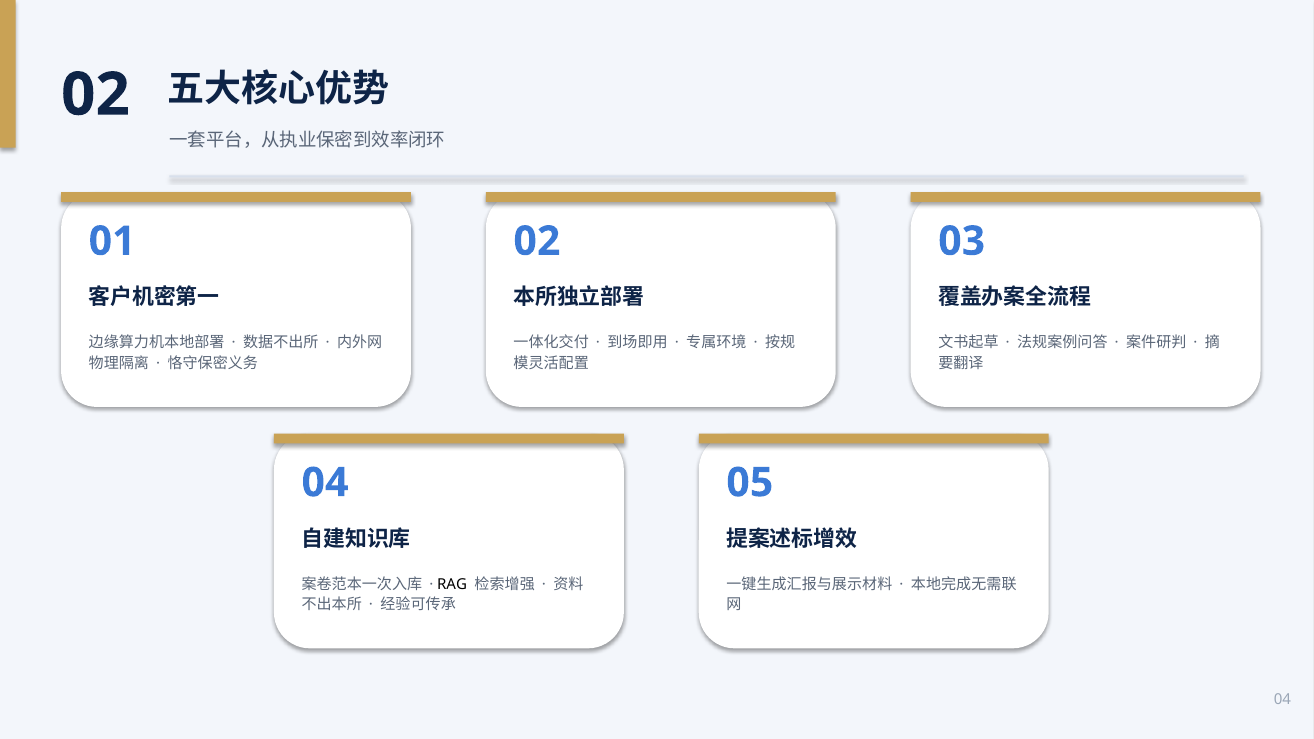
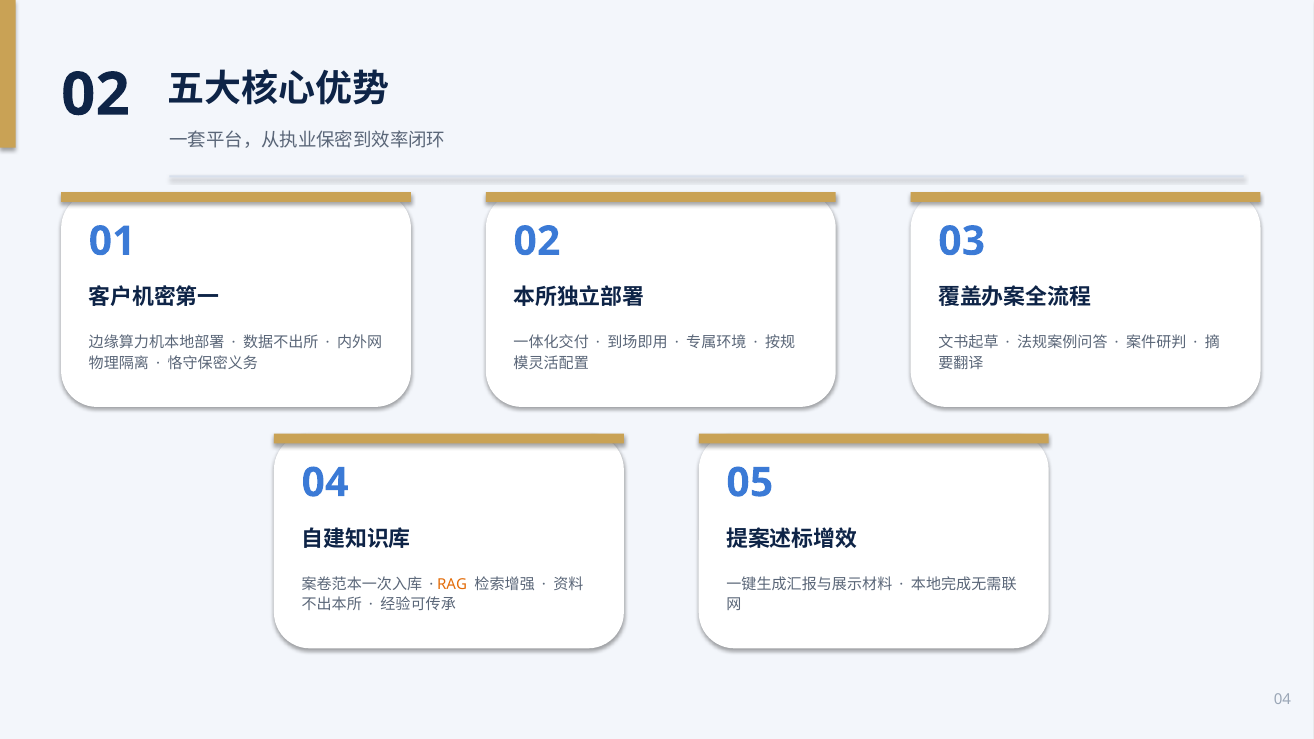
RAG colour: black -> orange (452, 584)
